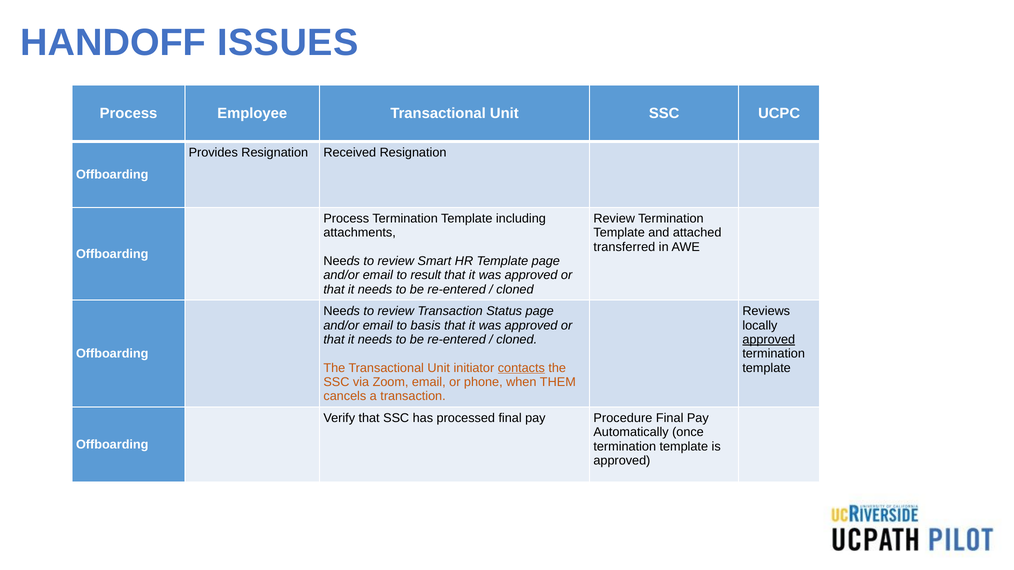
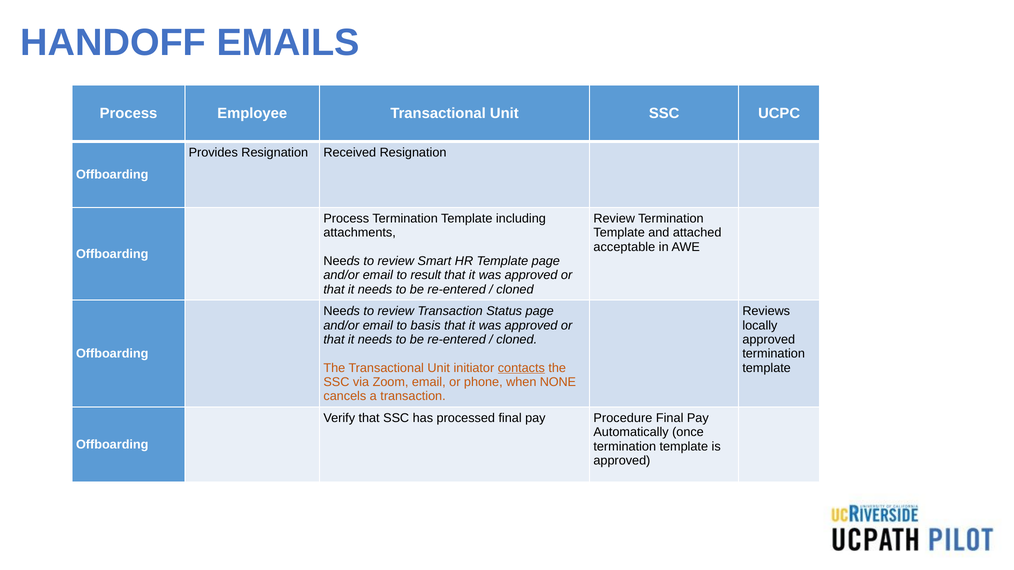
ISSUES: ISSUES -> EMAILS (288, 43)
transferred: transferred -> acceptable (624, 247)
approved underline: present -> none (769, 340)
THEM: THEM -> NONE (558, 382)
